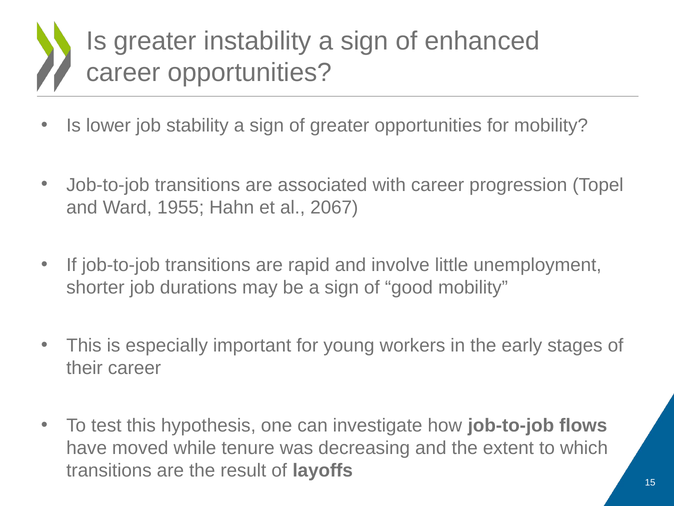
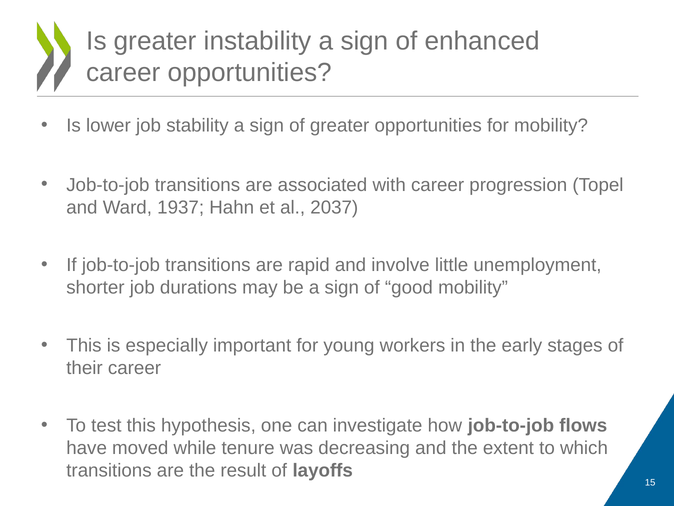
1955: 1955 -> 1937 (181, 207)
2067: 2067 -> 2037 (334, 207)
